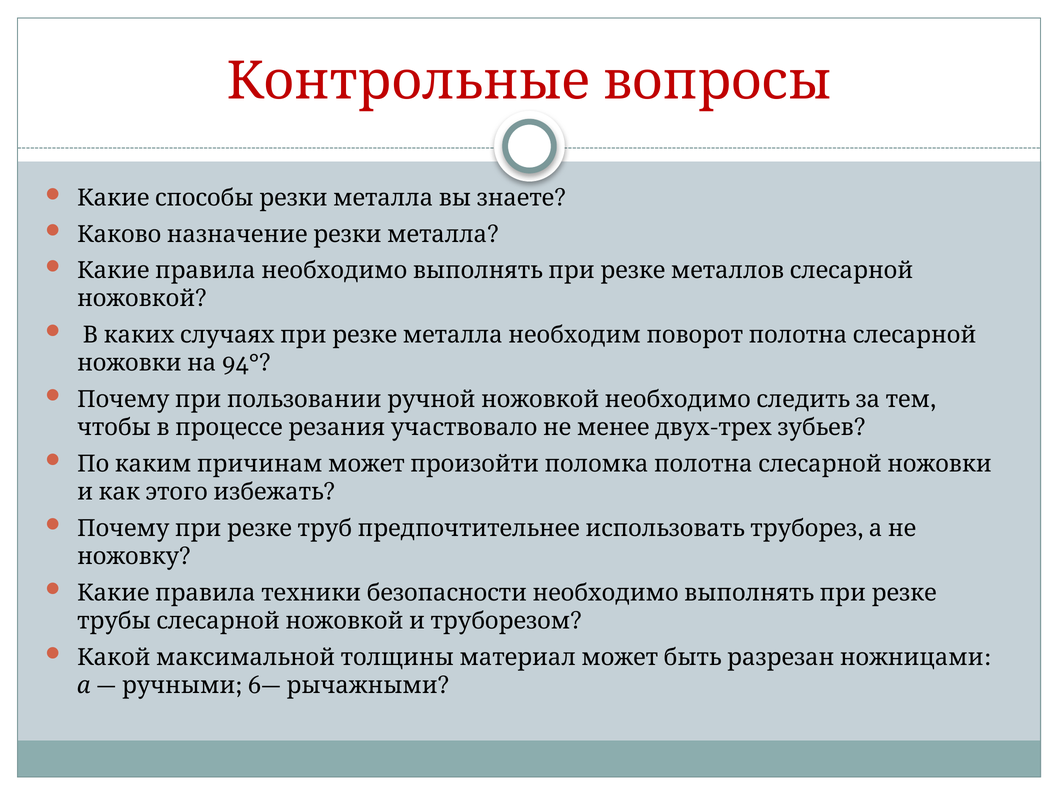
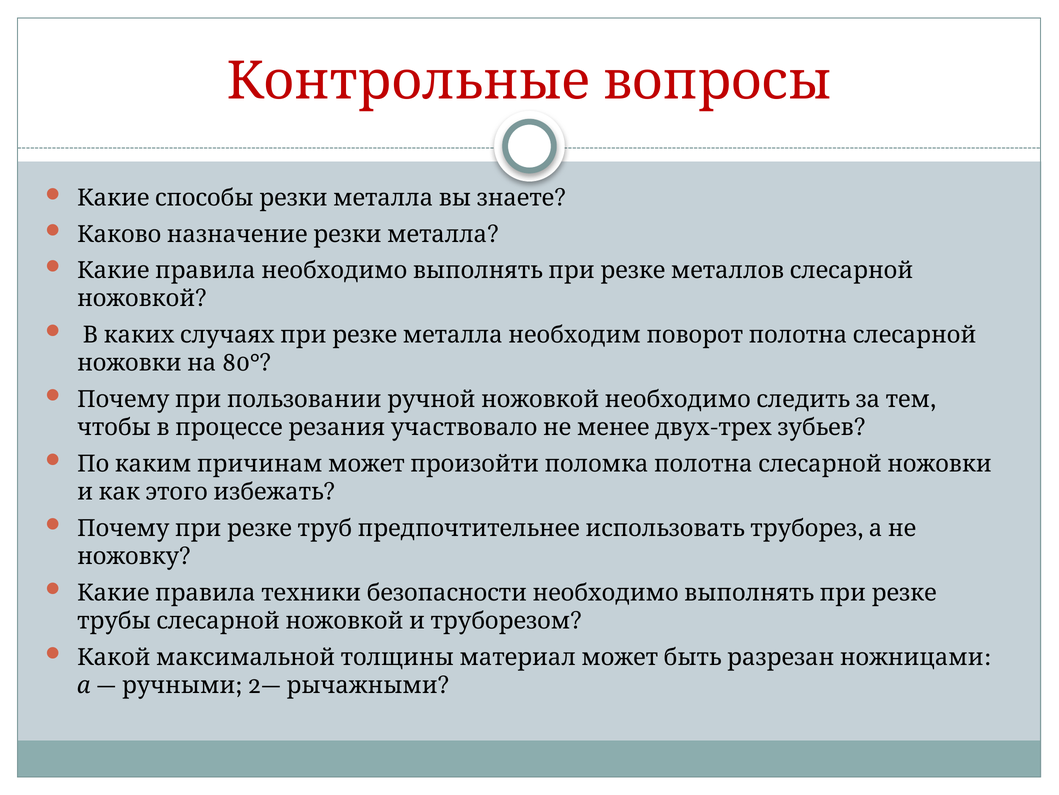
94°: 94° -> 80° (246, 363)
6—: 6— -> 2— (264, 685)
